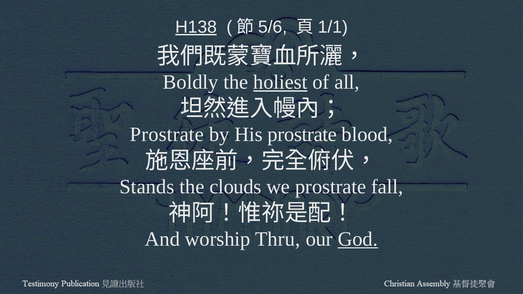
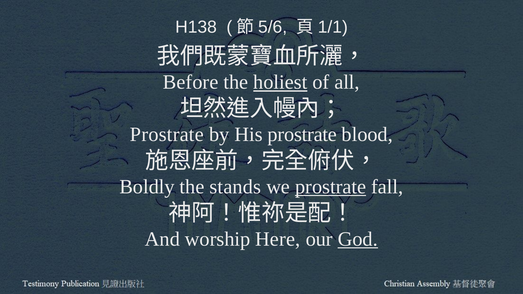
H138 underline: present -> none (196, 27)
Boldly: Boldly -> Before (191, 82)
Stands: Stands -> Boldly (147, 187)
clouds: clouds -> stands (235, 187)
prostrate underline: none -> present (331, 187)
Thru: Thru -> Here (278, 239)
